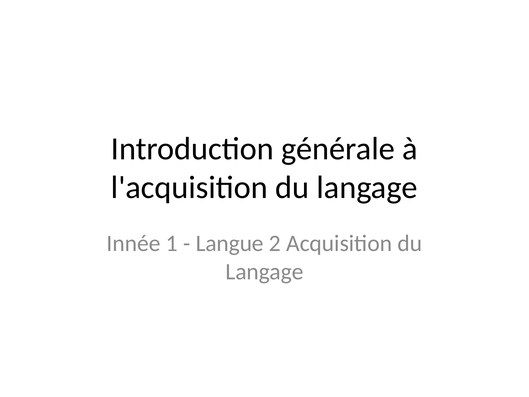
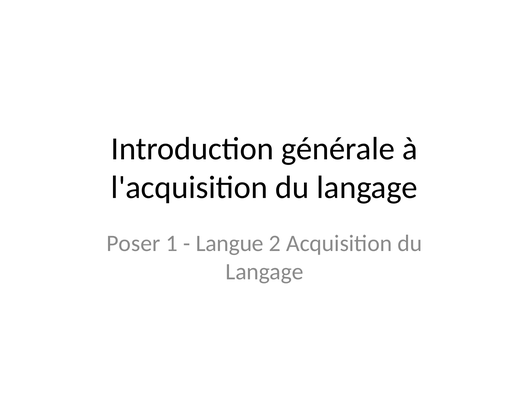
Innée: Innée -> Poser (133, 243)
